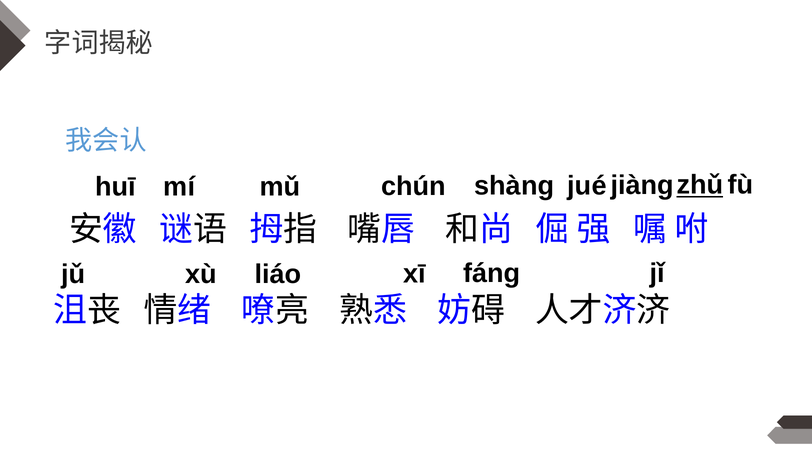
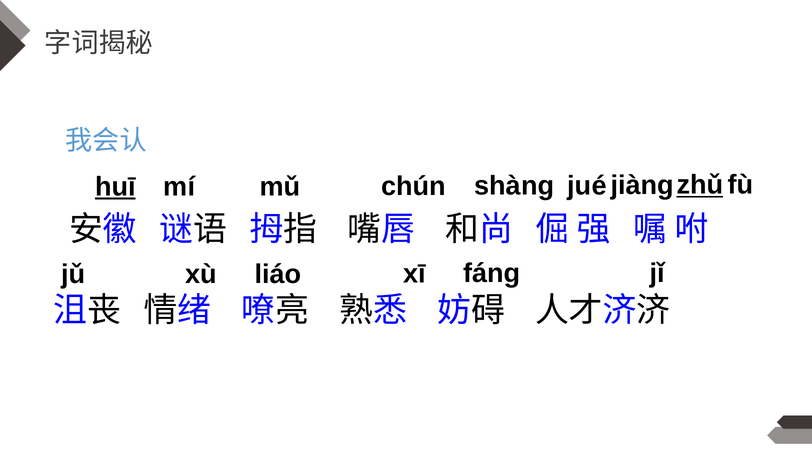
huī underline: none -> present (115, 187)
